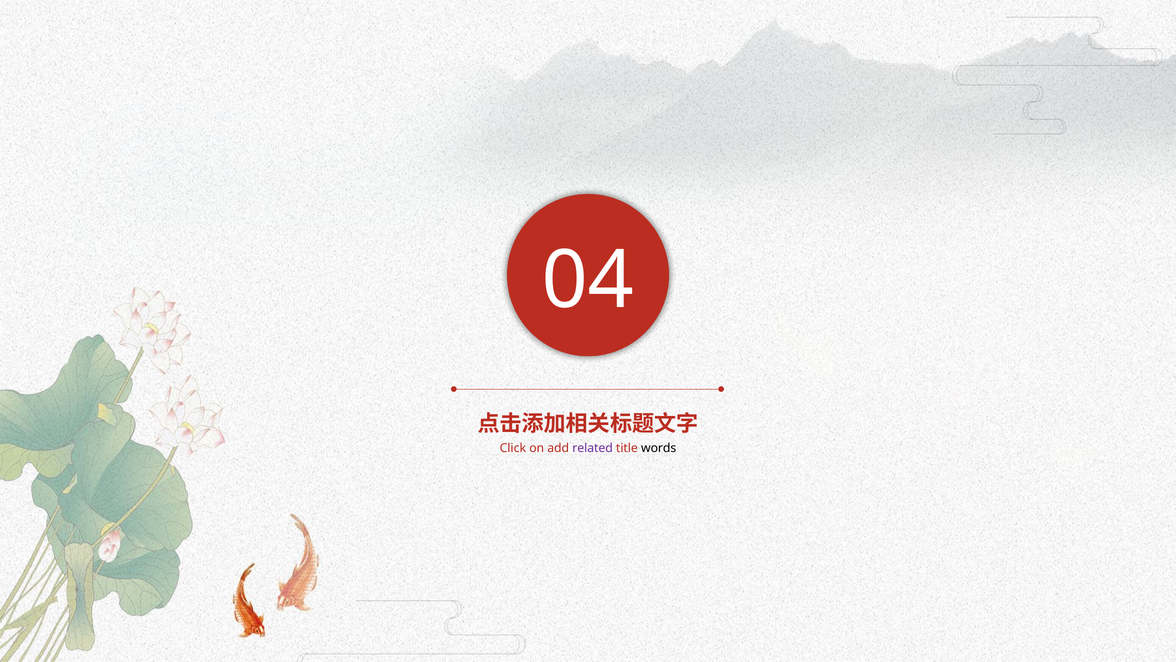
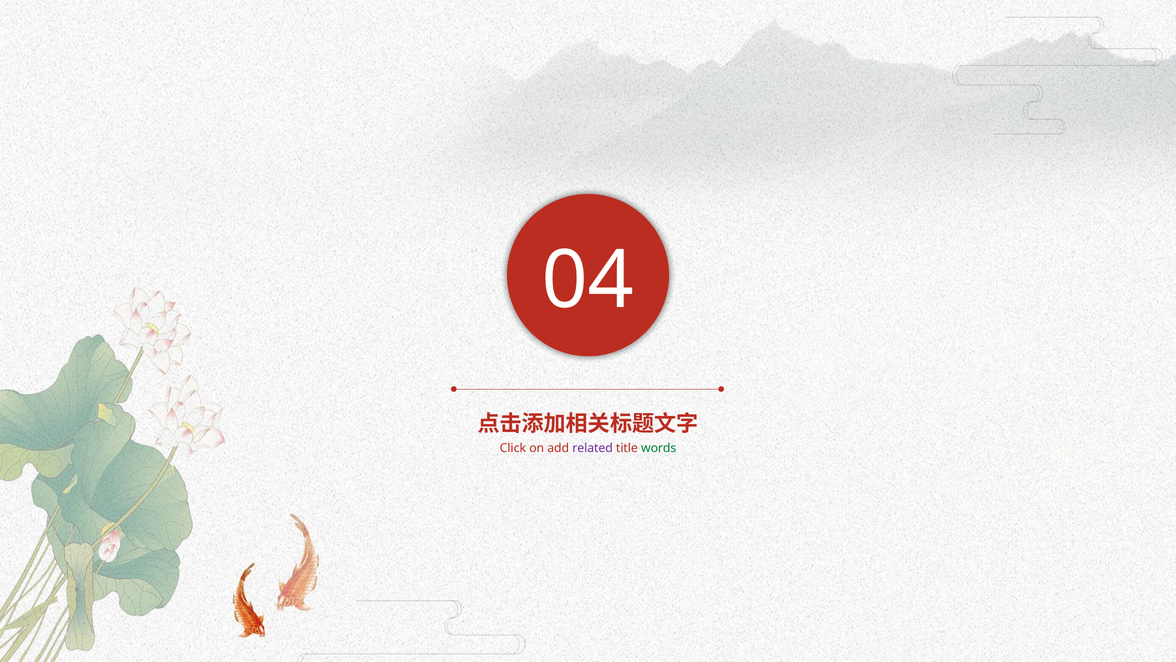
words colour: black -> green (659, 448)
